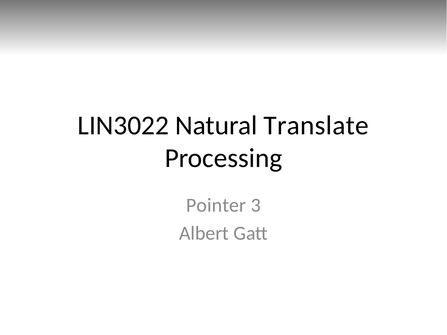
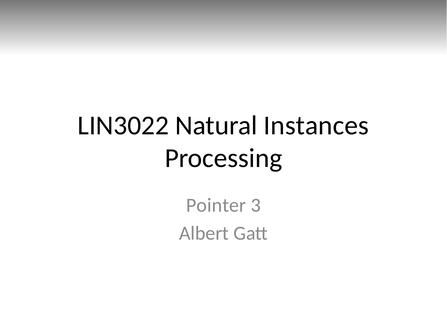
Translate: Translate -> Instances (316, 126)
